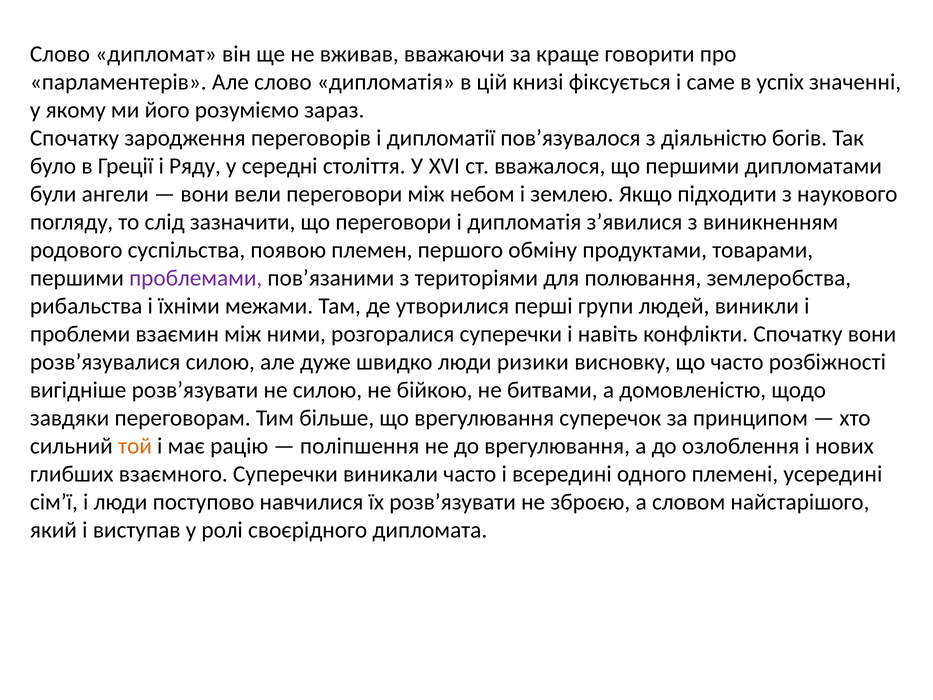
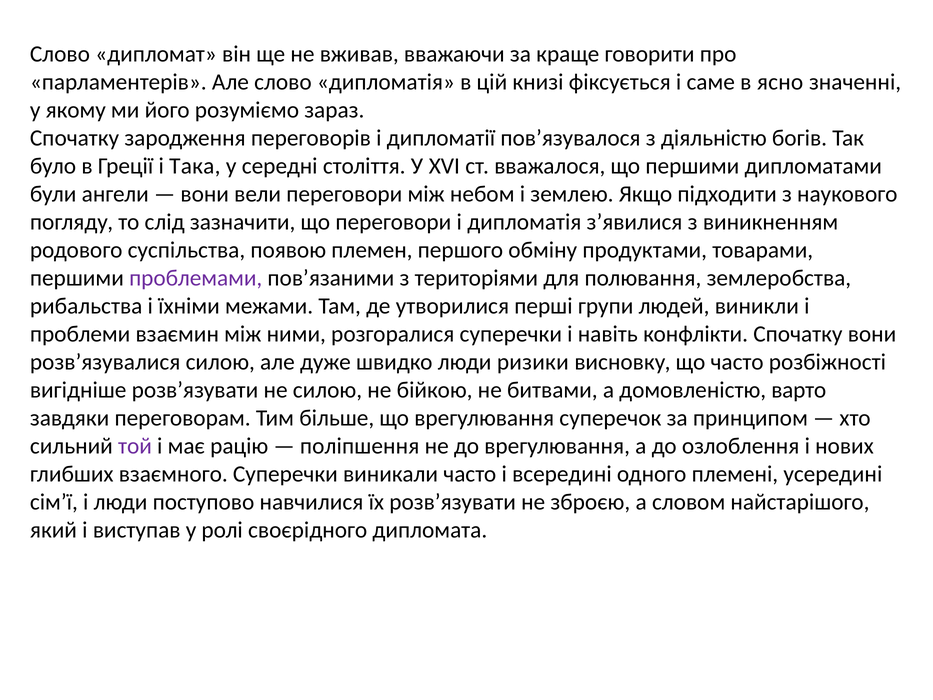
успіх: успіх -> ясно (780, 82)
Ряду: Ряду -> Така (195, 166)
щодо: щодо -> варто (799, 390)
той colour: orange -> purple (135, 446)
